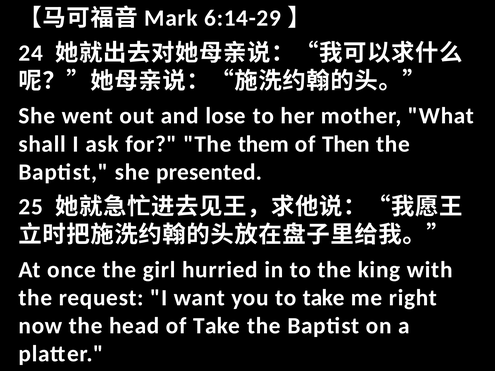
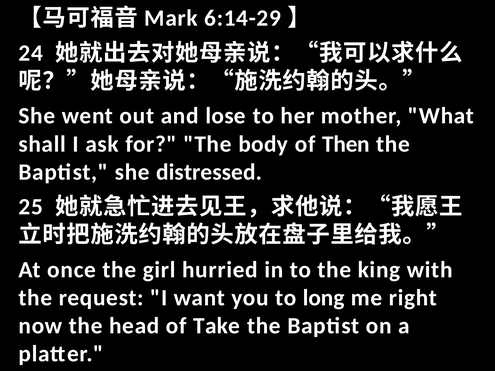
them: them -> body (263, 144)
presented: presented -> distressed (209, 172)
to take: take -> long (324, 298)
